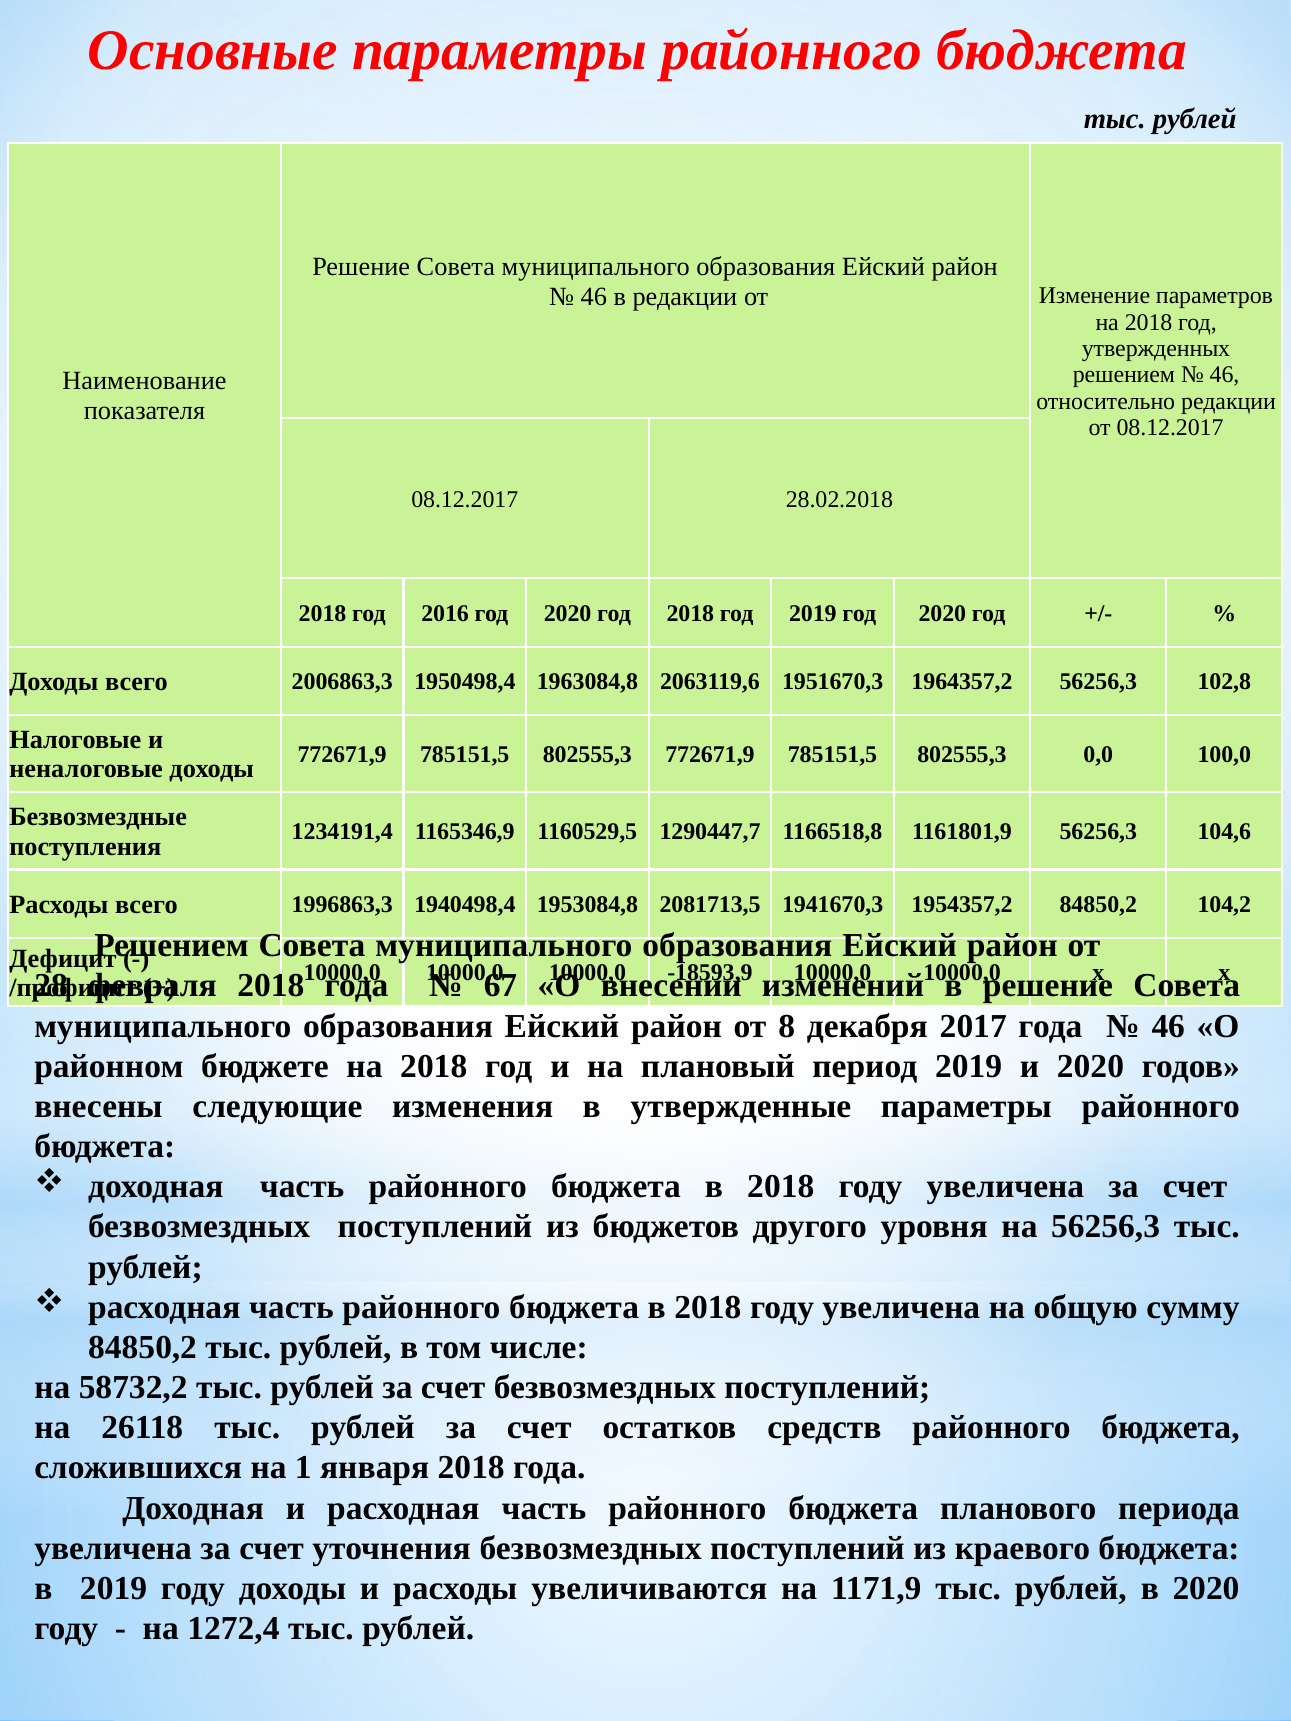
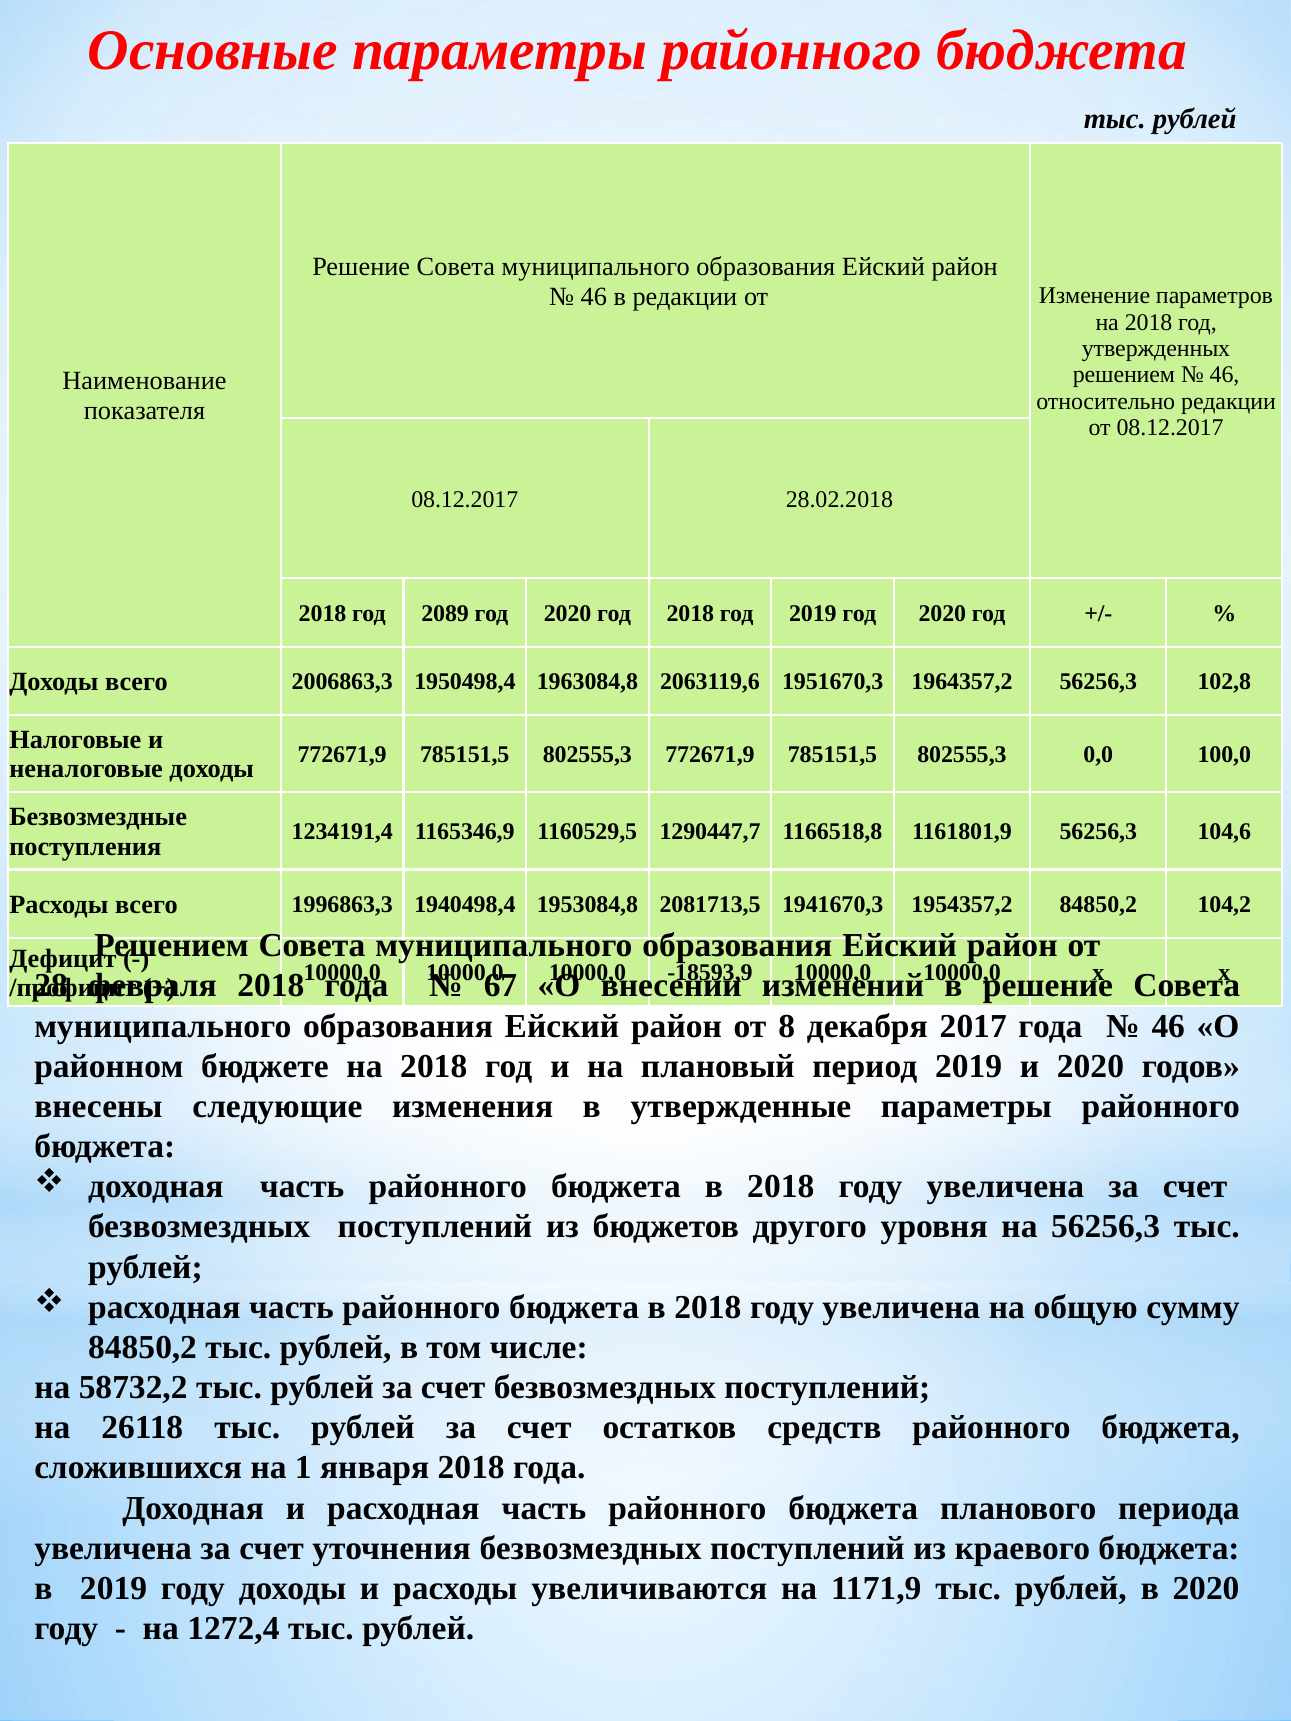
2016: 2016 -> 2089 (445, 614)
